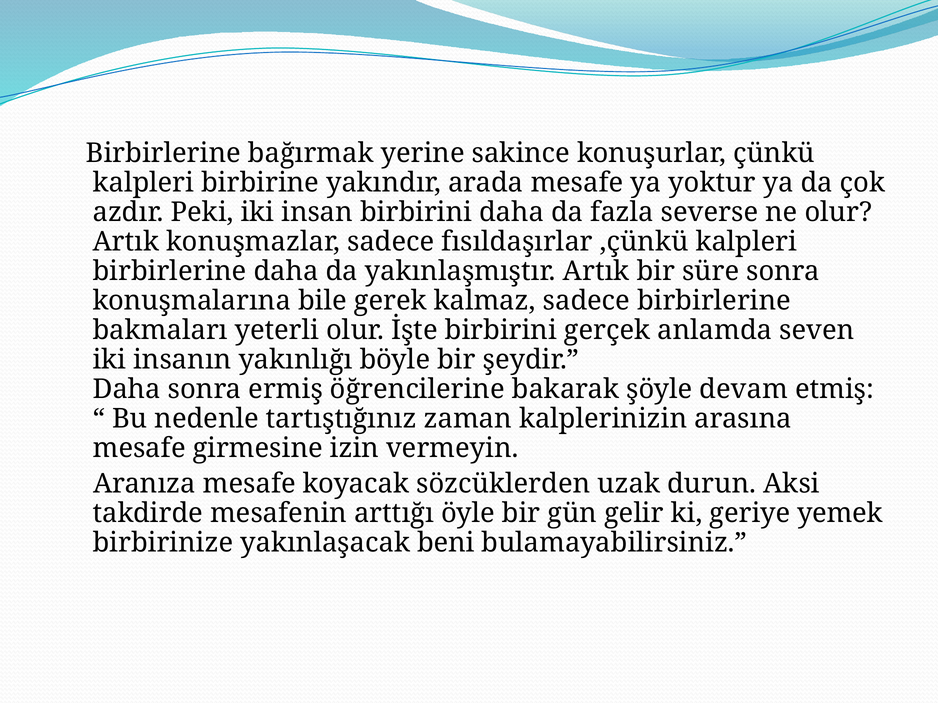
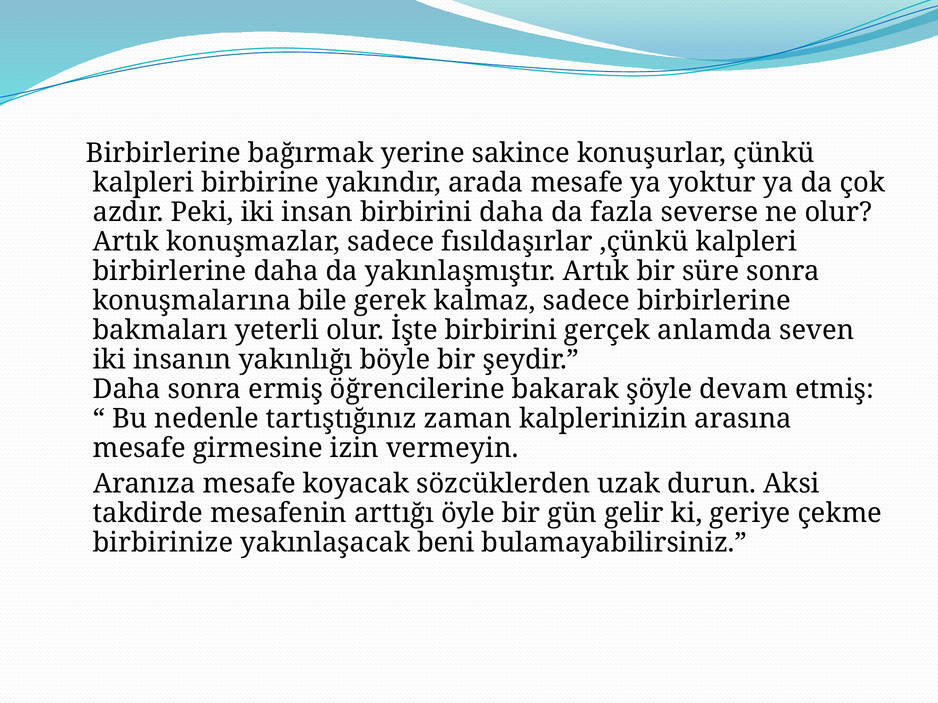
yemek: yemek -> çekme (840, 514)
